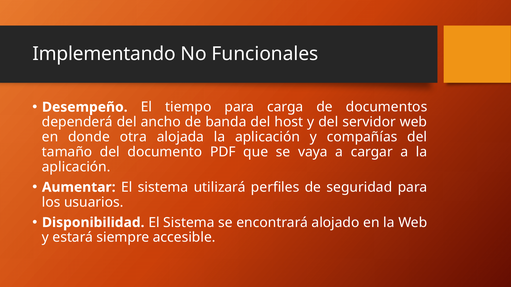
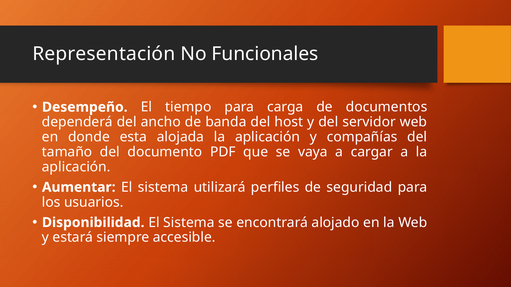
Implementando: Implementando -> Representación (104, 54)
otra: otra -> esta (133, 137)
